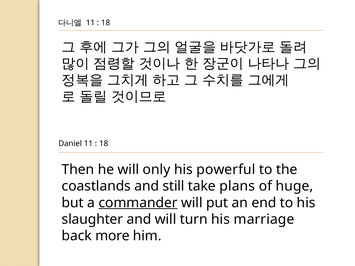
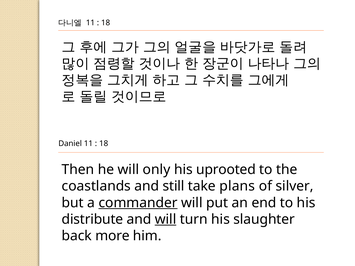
powerful: powerful -> uprooted (226, 170)
huge: huge -> silver (295, 186)
slaughter: slaughter -> distribute (92, 219)
will underline: none -> present (166, 219)
marriage: marriage -> slaughter (264, 219)
